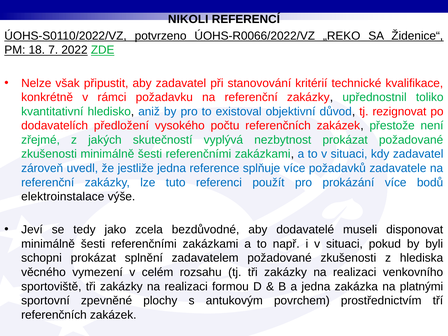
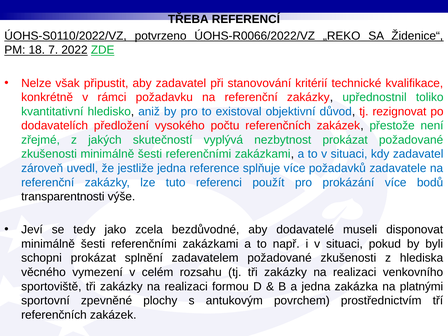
NIKOLI: NIKOLI -> TŘEBA (188, 19)
elektroinstalace: elektroinstalace -> transparentnosti (63, 197)
